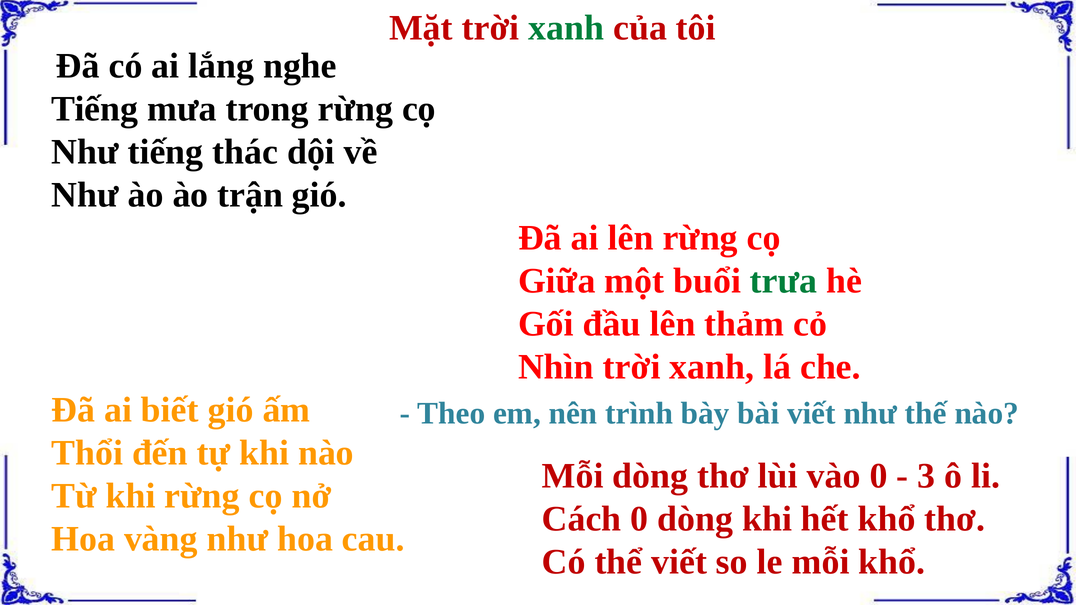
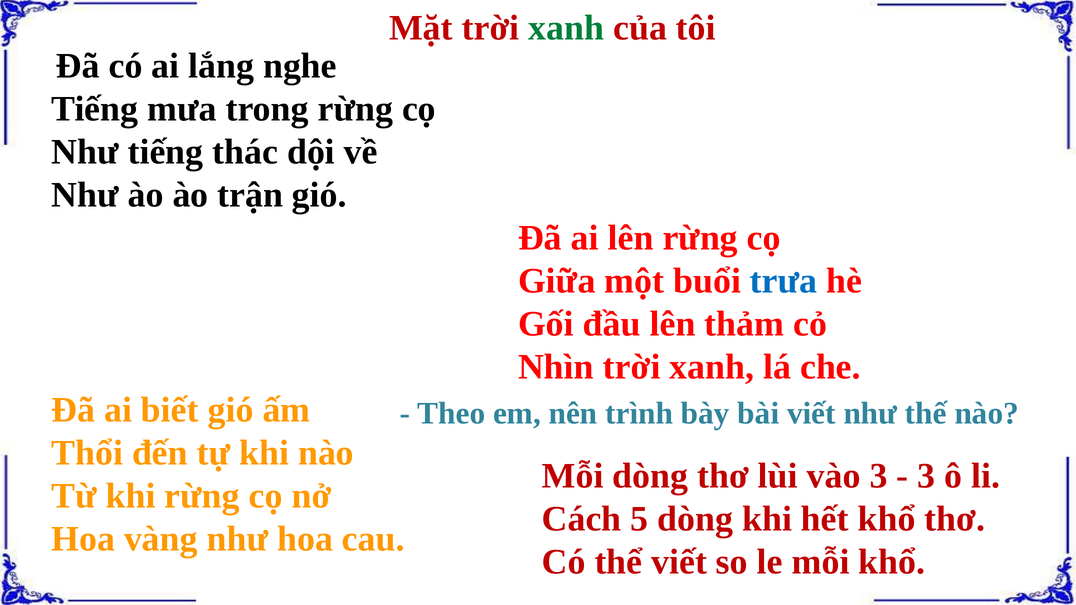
trưa colour: green -> blue (784, 281)
vào 0: 0 -> 3 (879, 476)
Cách 0: 0 -> 5 (639, 519)
